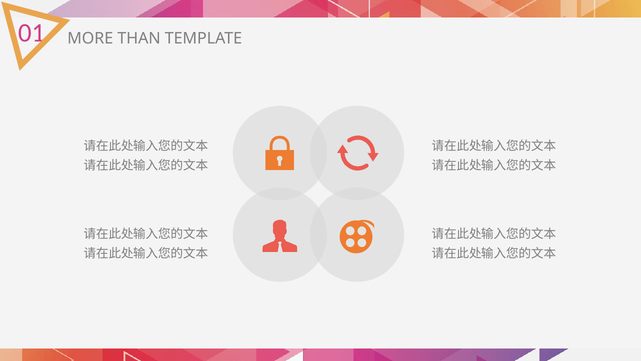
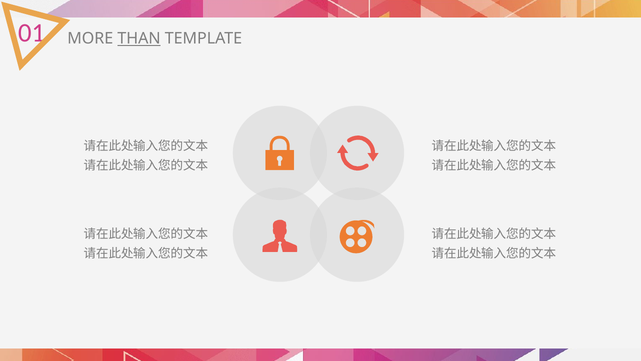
THAN underline: none -> present (139, 39)
